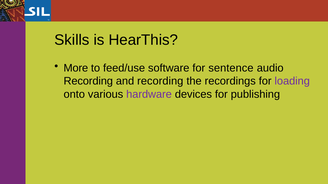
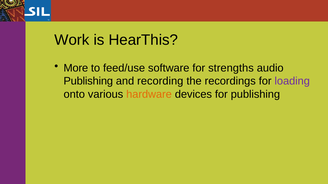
Skills: Skills -> Work (72, 40)
sentence: sentence -> strengths (231, 68)
Recording: Recording -> Publishing (88, 81)
hardware colour: purple -> orange (149, 94)
